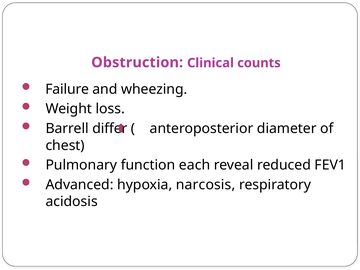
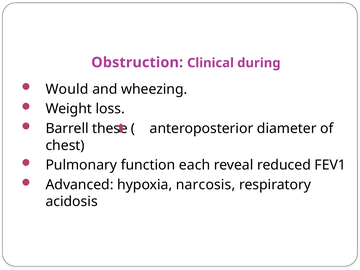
counts: counts -> during (259, 63)
Failure: Failure -> Would (67, 89)
differ: differ -> these (110, 129)
